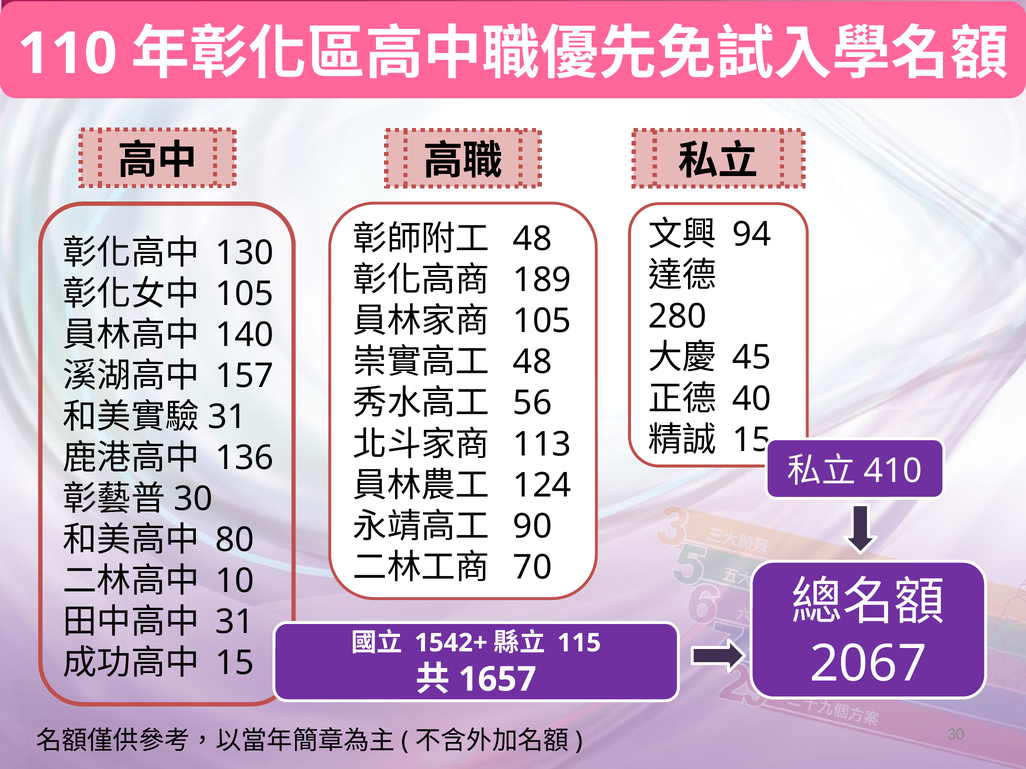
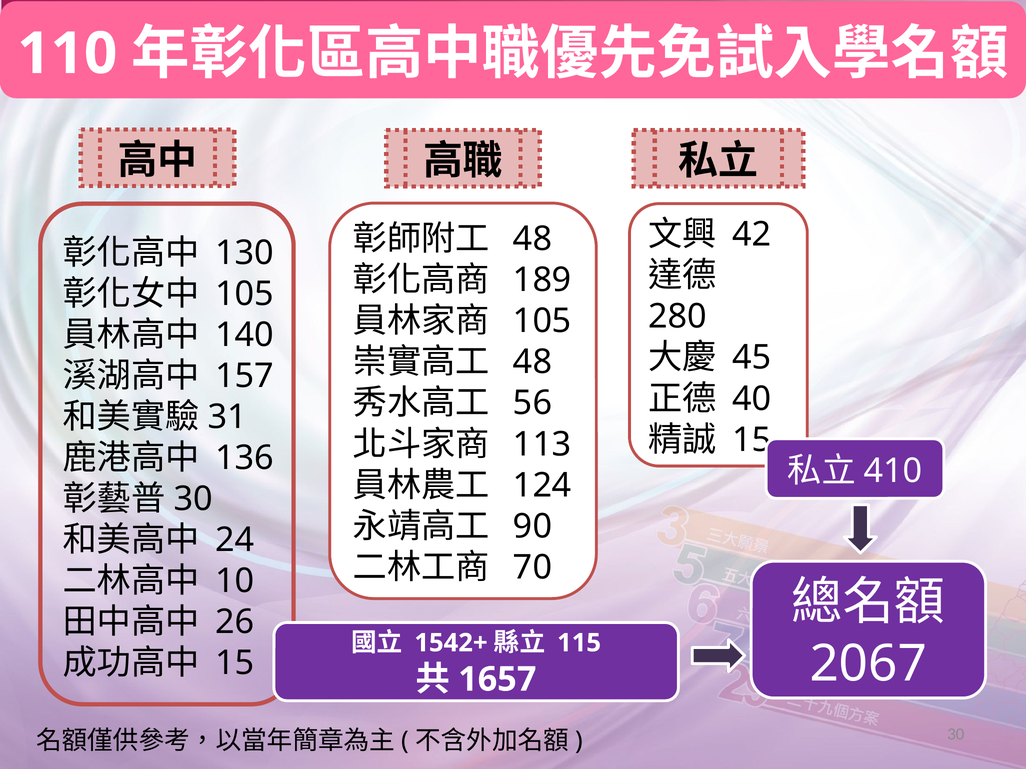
94: 94 -> 42 (752, 235)
80: 80 -> 24 (235, 540)
31: 31 -> 26 (235, 623)
